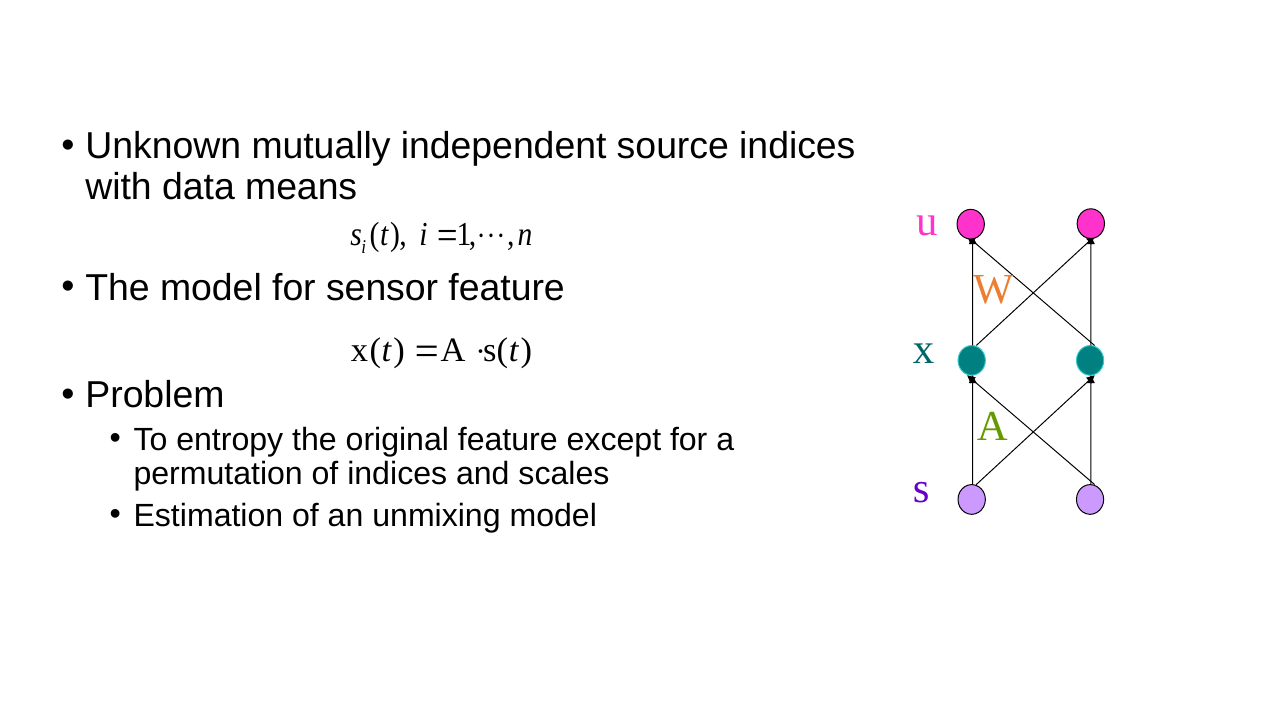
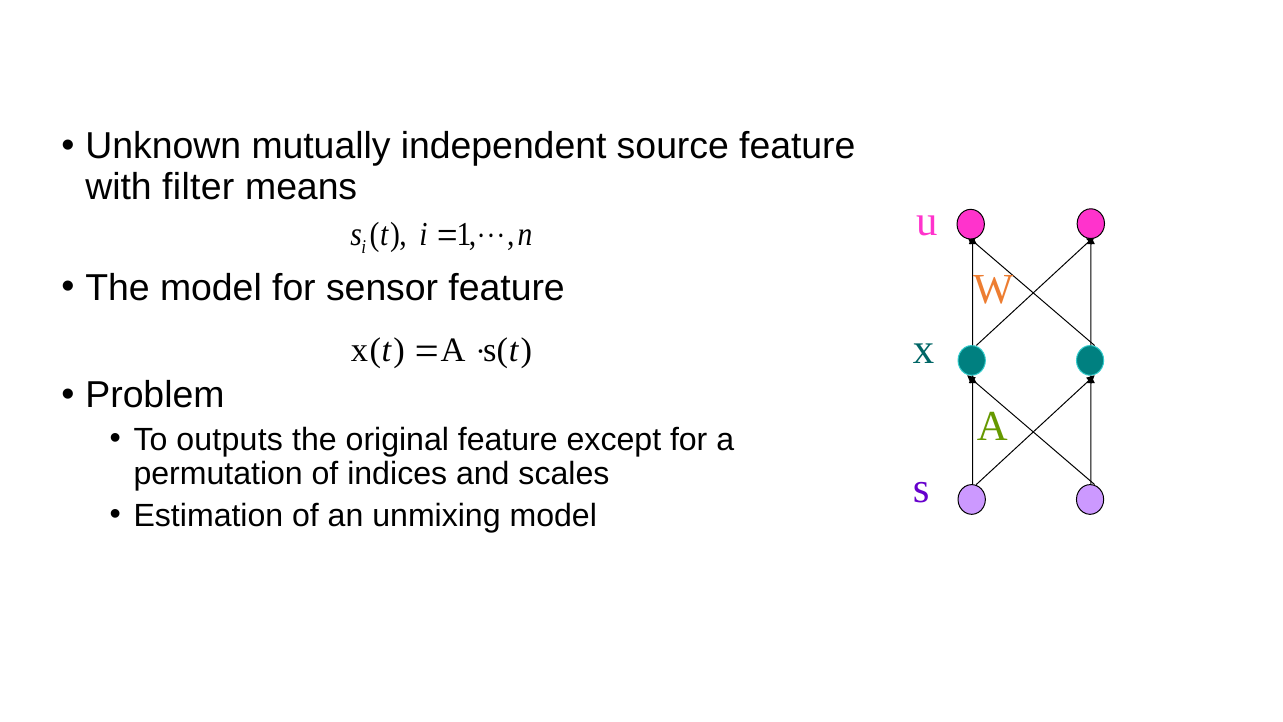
source indices: indices -> feature (797, 146)
data: data -> filter (198, 187)
entropy: entropy -> outputs (230, 439)
